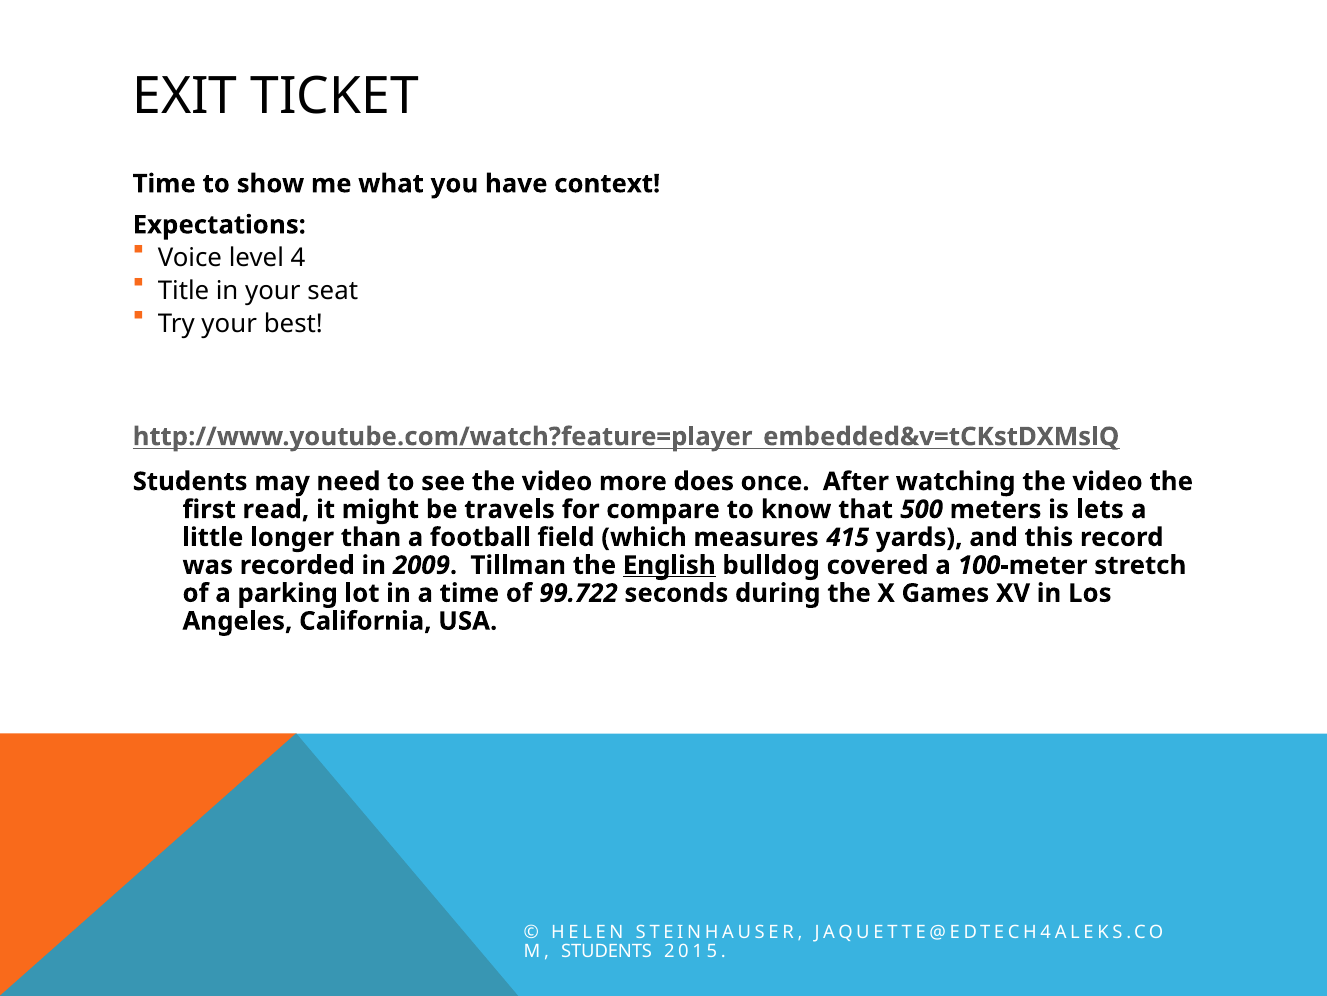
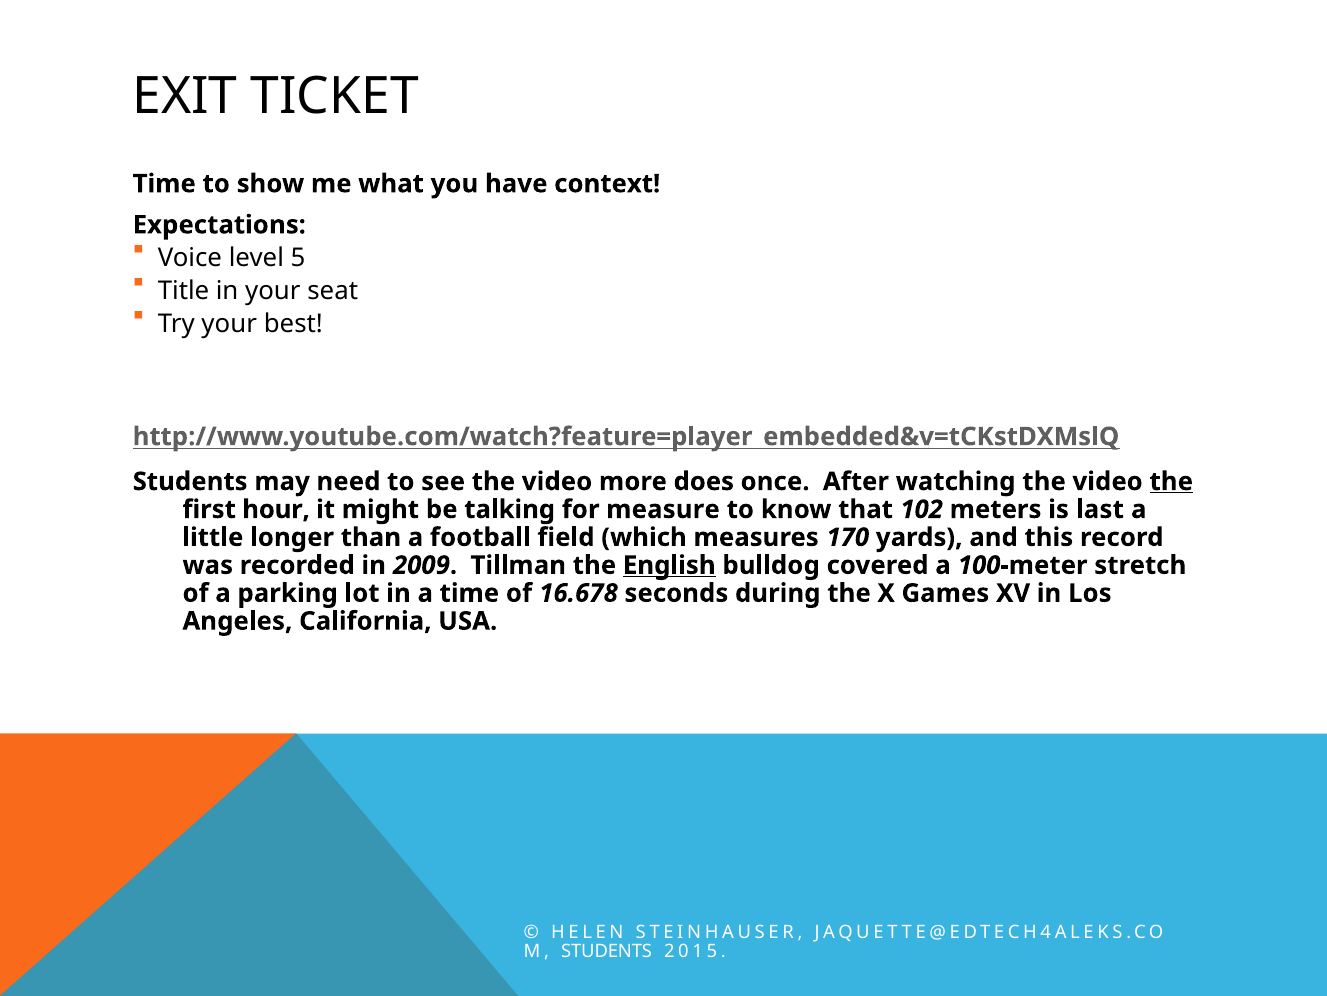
4: 4 -> 5 (298, 258)
the underline: none -> present (1171, 481)
read: read -> hour (276, 509)
travels: travels -> talking (510, 509)
compare: compare -> measure (663, 509)
500: 500 -> 102 (922, 509)
lets: lets -> last (1100, 509)
415: 415 -> 170 (848, 537)
99.722: 99.722 -> 16.678 (578, 593)
